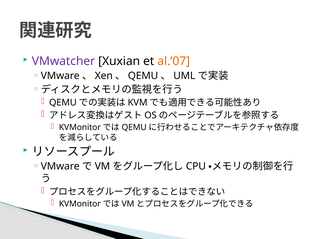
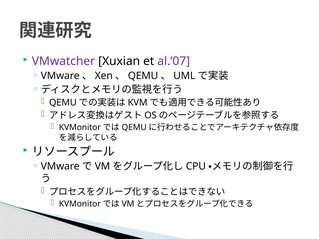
al.’07 colour: orange -> purple (174, 61)
